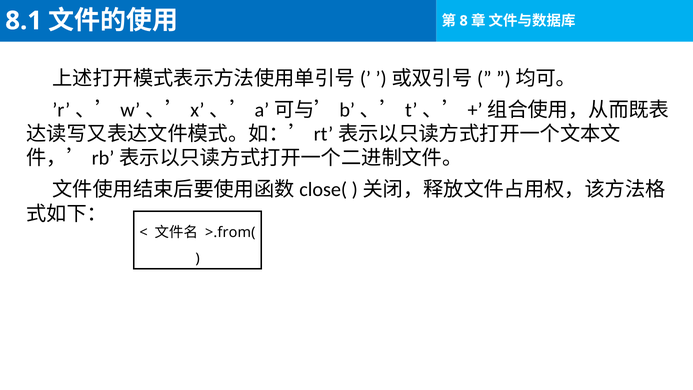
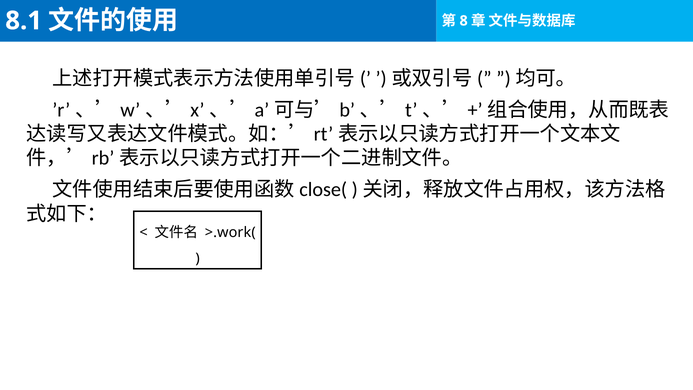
>.from(: >.from( -> >.work( (230, 232)
